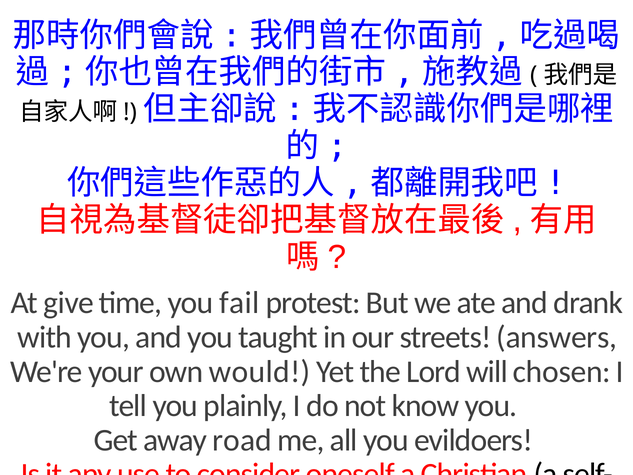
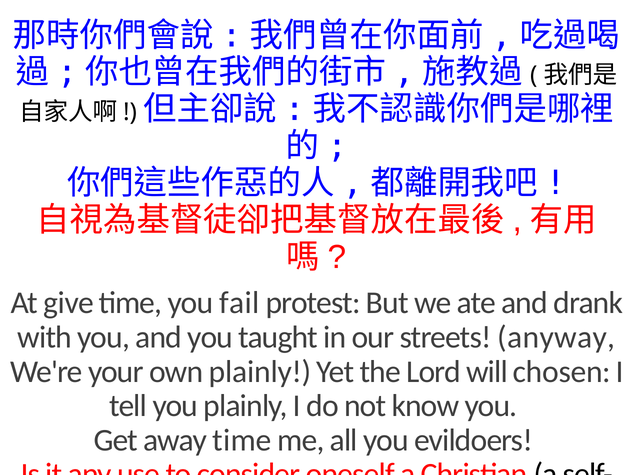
answers: answers -> anyway (556, 337)
own would: would -> plainly (260, 371)
away road: road -> time (242, 440)
